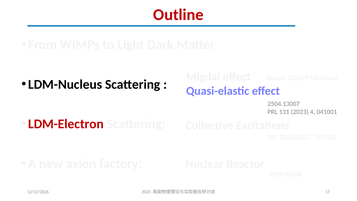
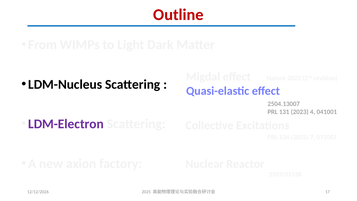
LDM-Electron colour: red -> purple (66, 124)
